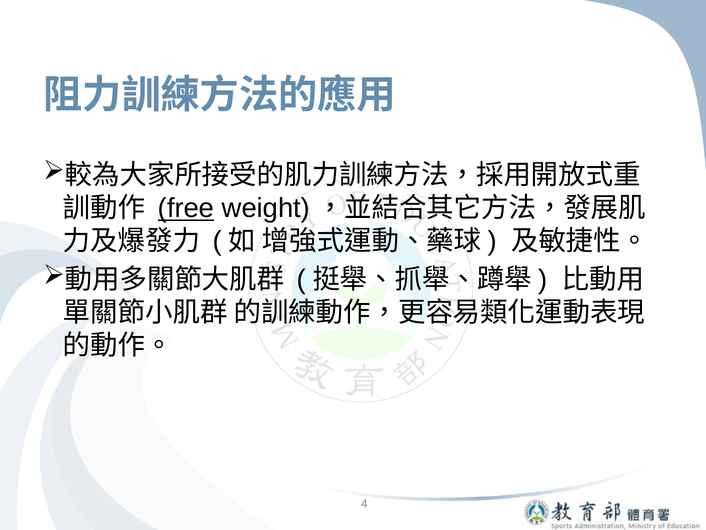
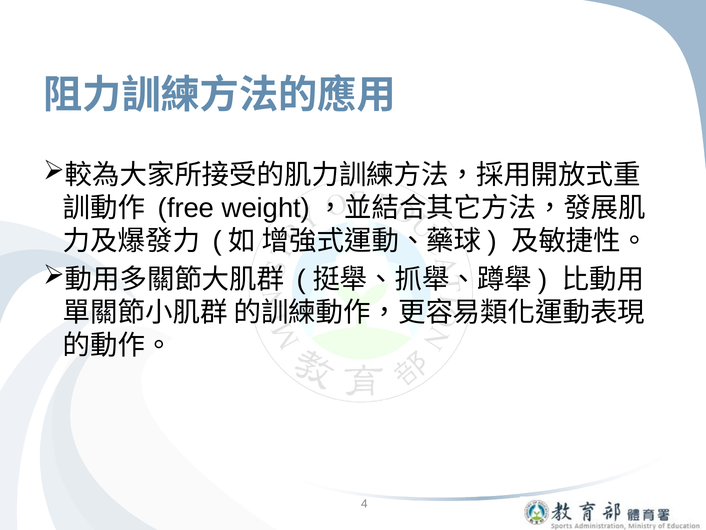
free underline: present -> none (186, 208)
